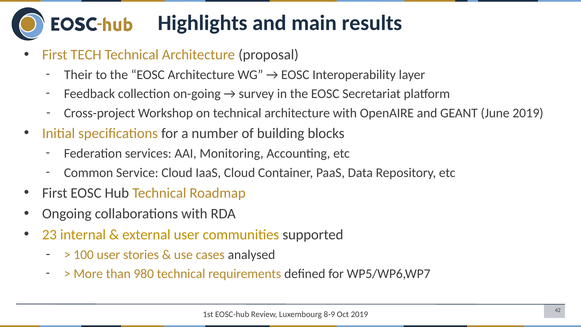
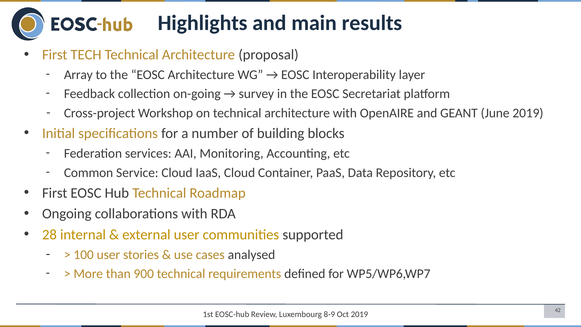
Their: Their -> Array (78, 75)
23: 23 -> 28 (49, 234)
980: 980 -> 900 (144, 274)
